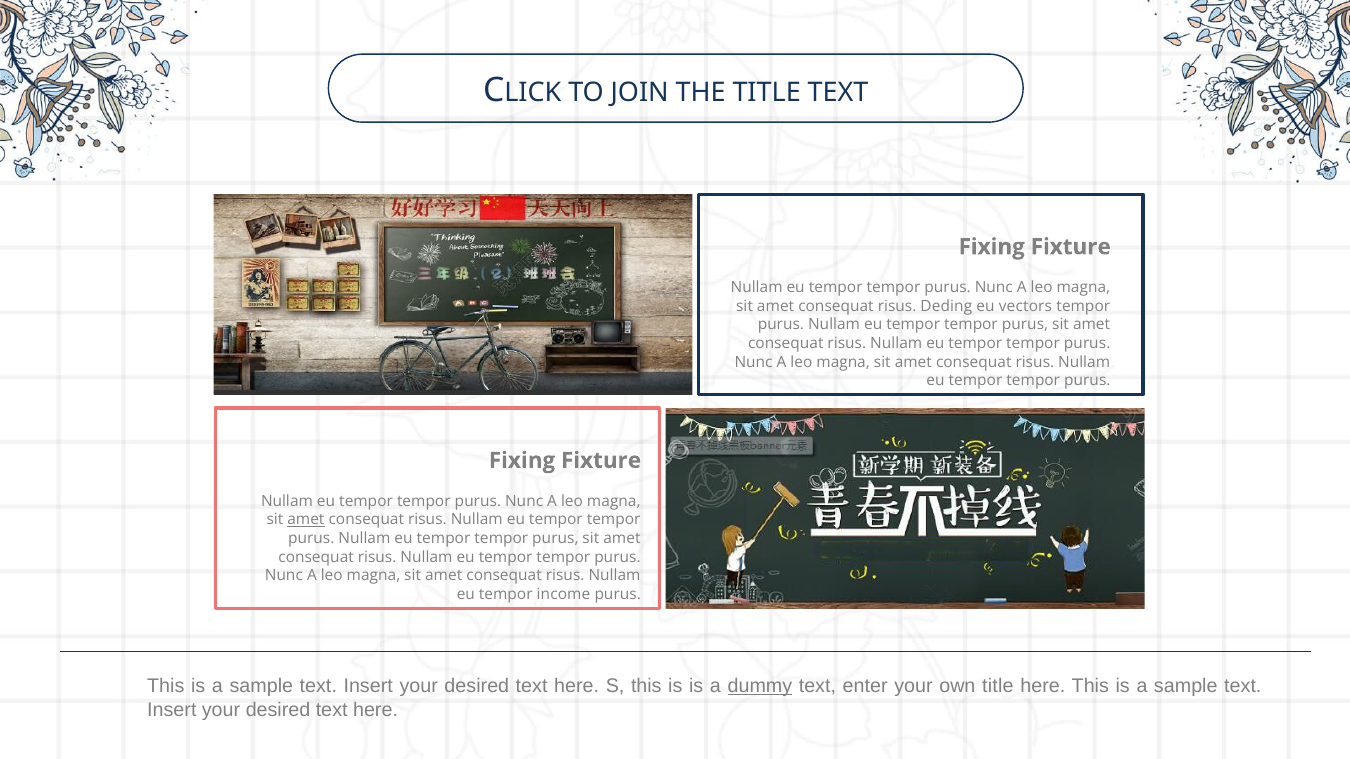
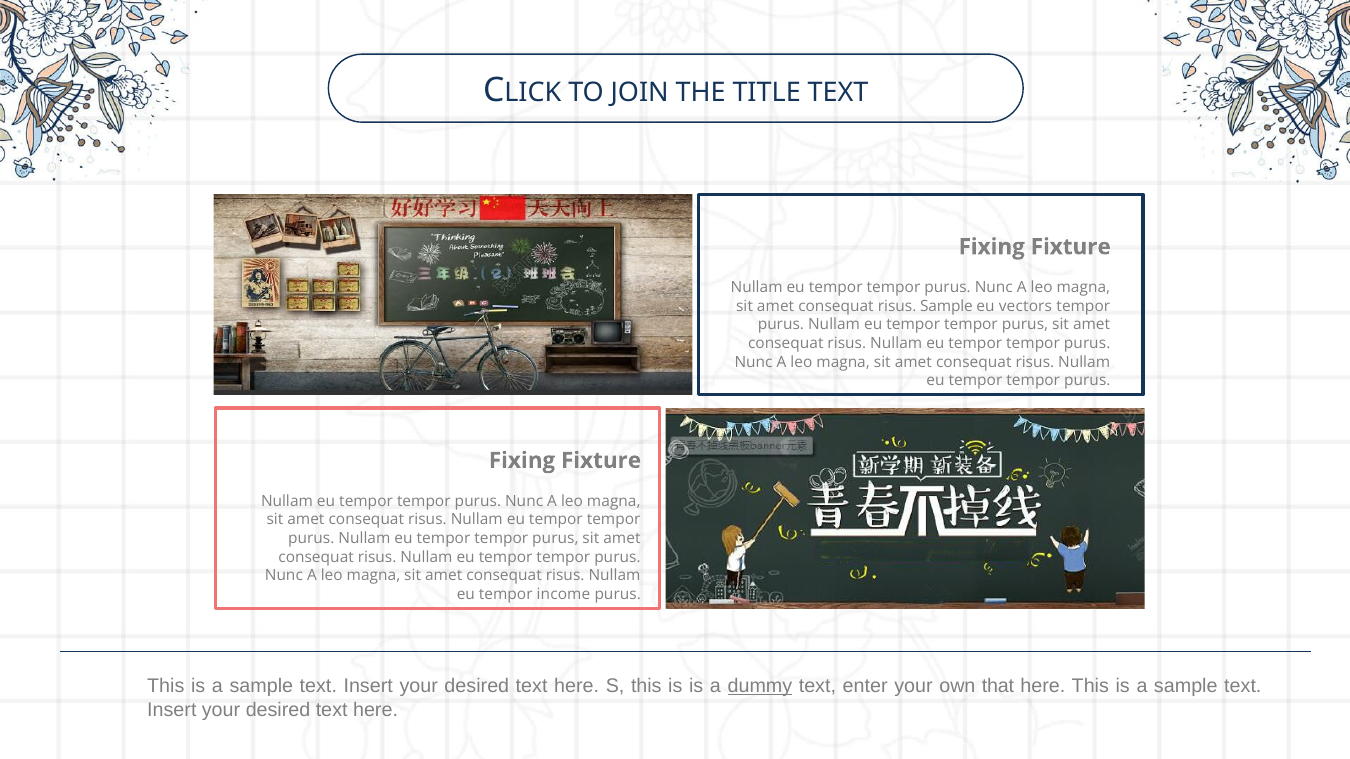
risus Deding: Deding -> Sample (946, 307)
amet underline: present -> none (306, 520)
own title: title -> that (998, 686)
